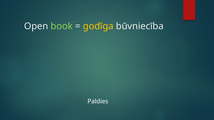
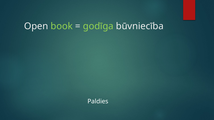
godīga colour: yellow -> light green (98, 26)
